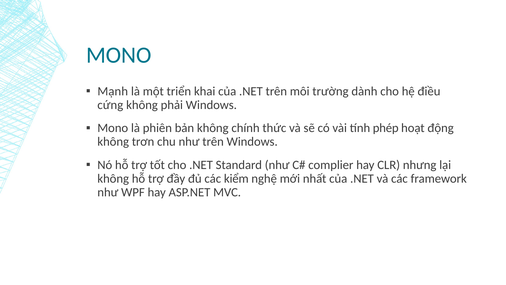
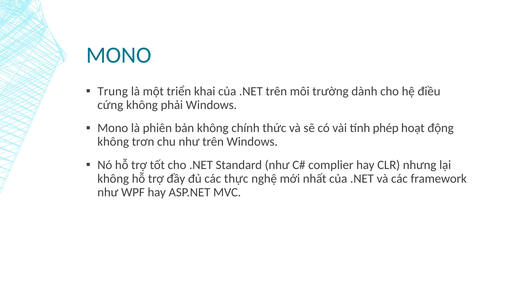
Mạnh: Mạnh -> Trung (113, 91)
kiểm: kiểm -> thực (236, 178)
